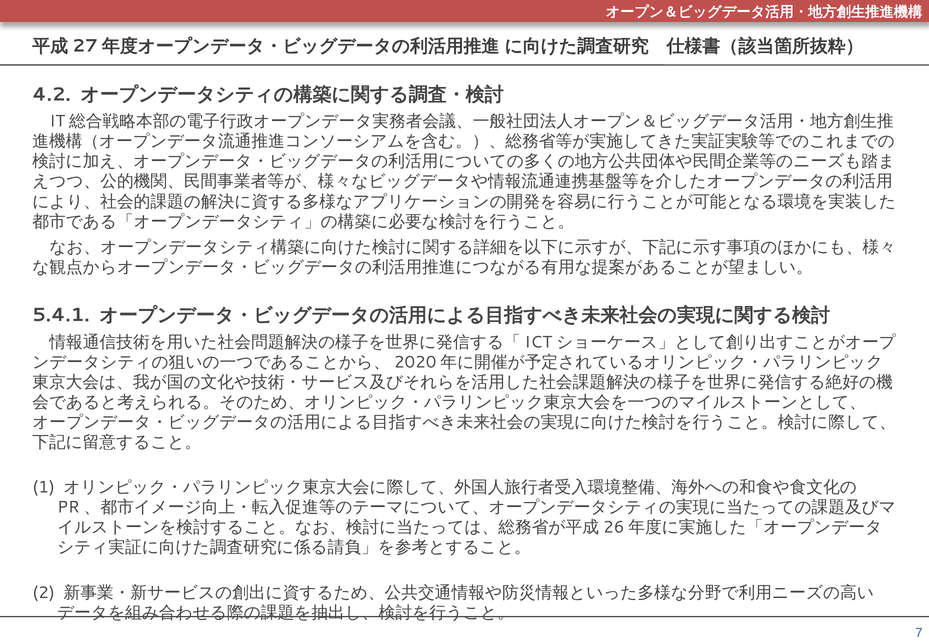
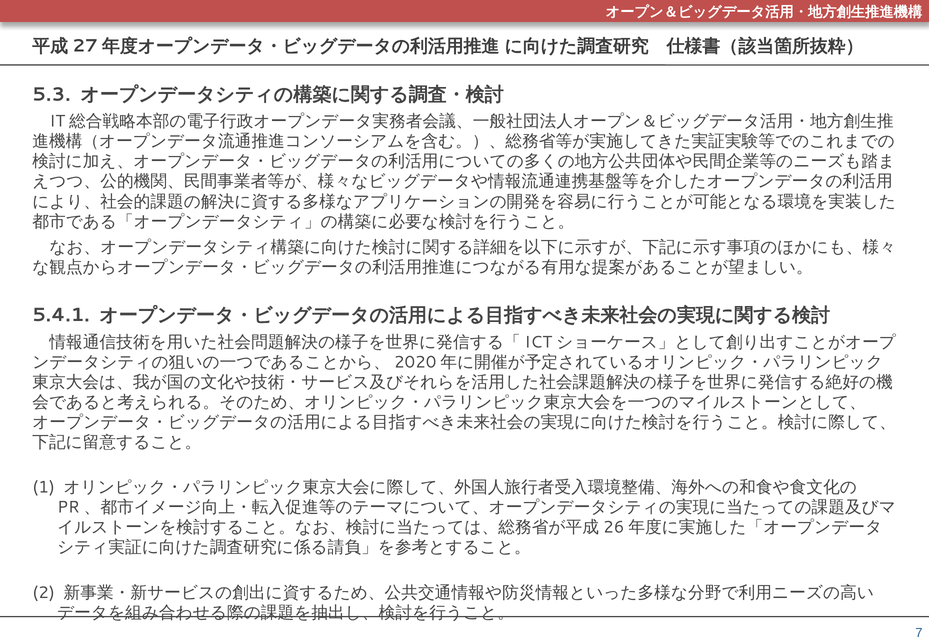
4.2: 4.2 -> 5.3 (51, 94)
